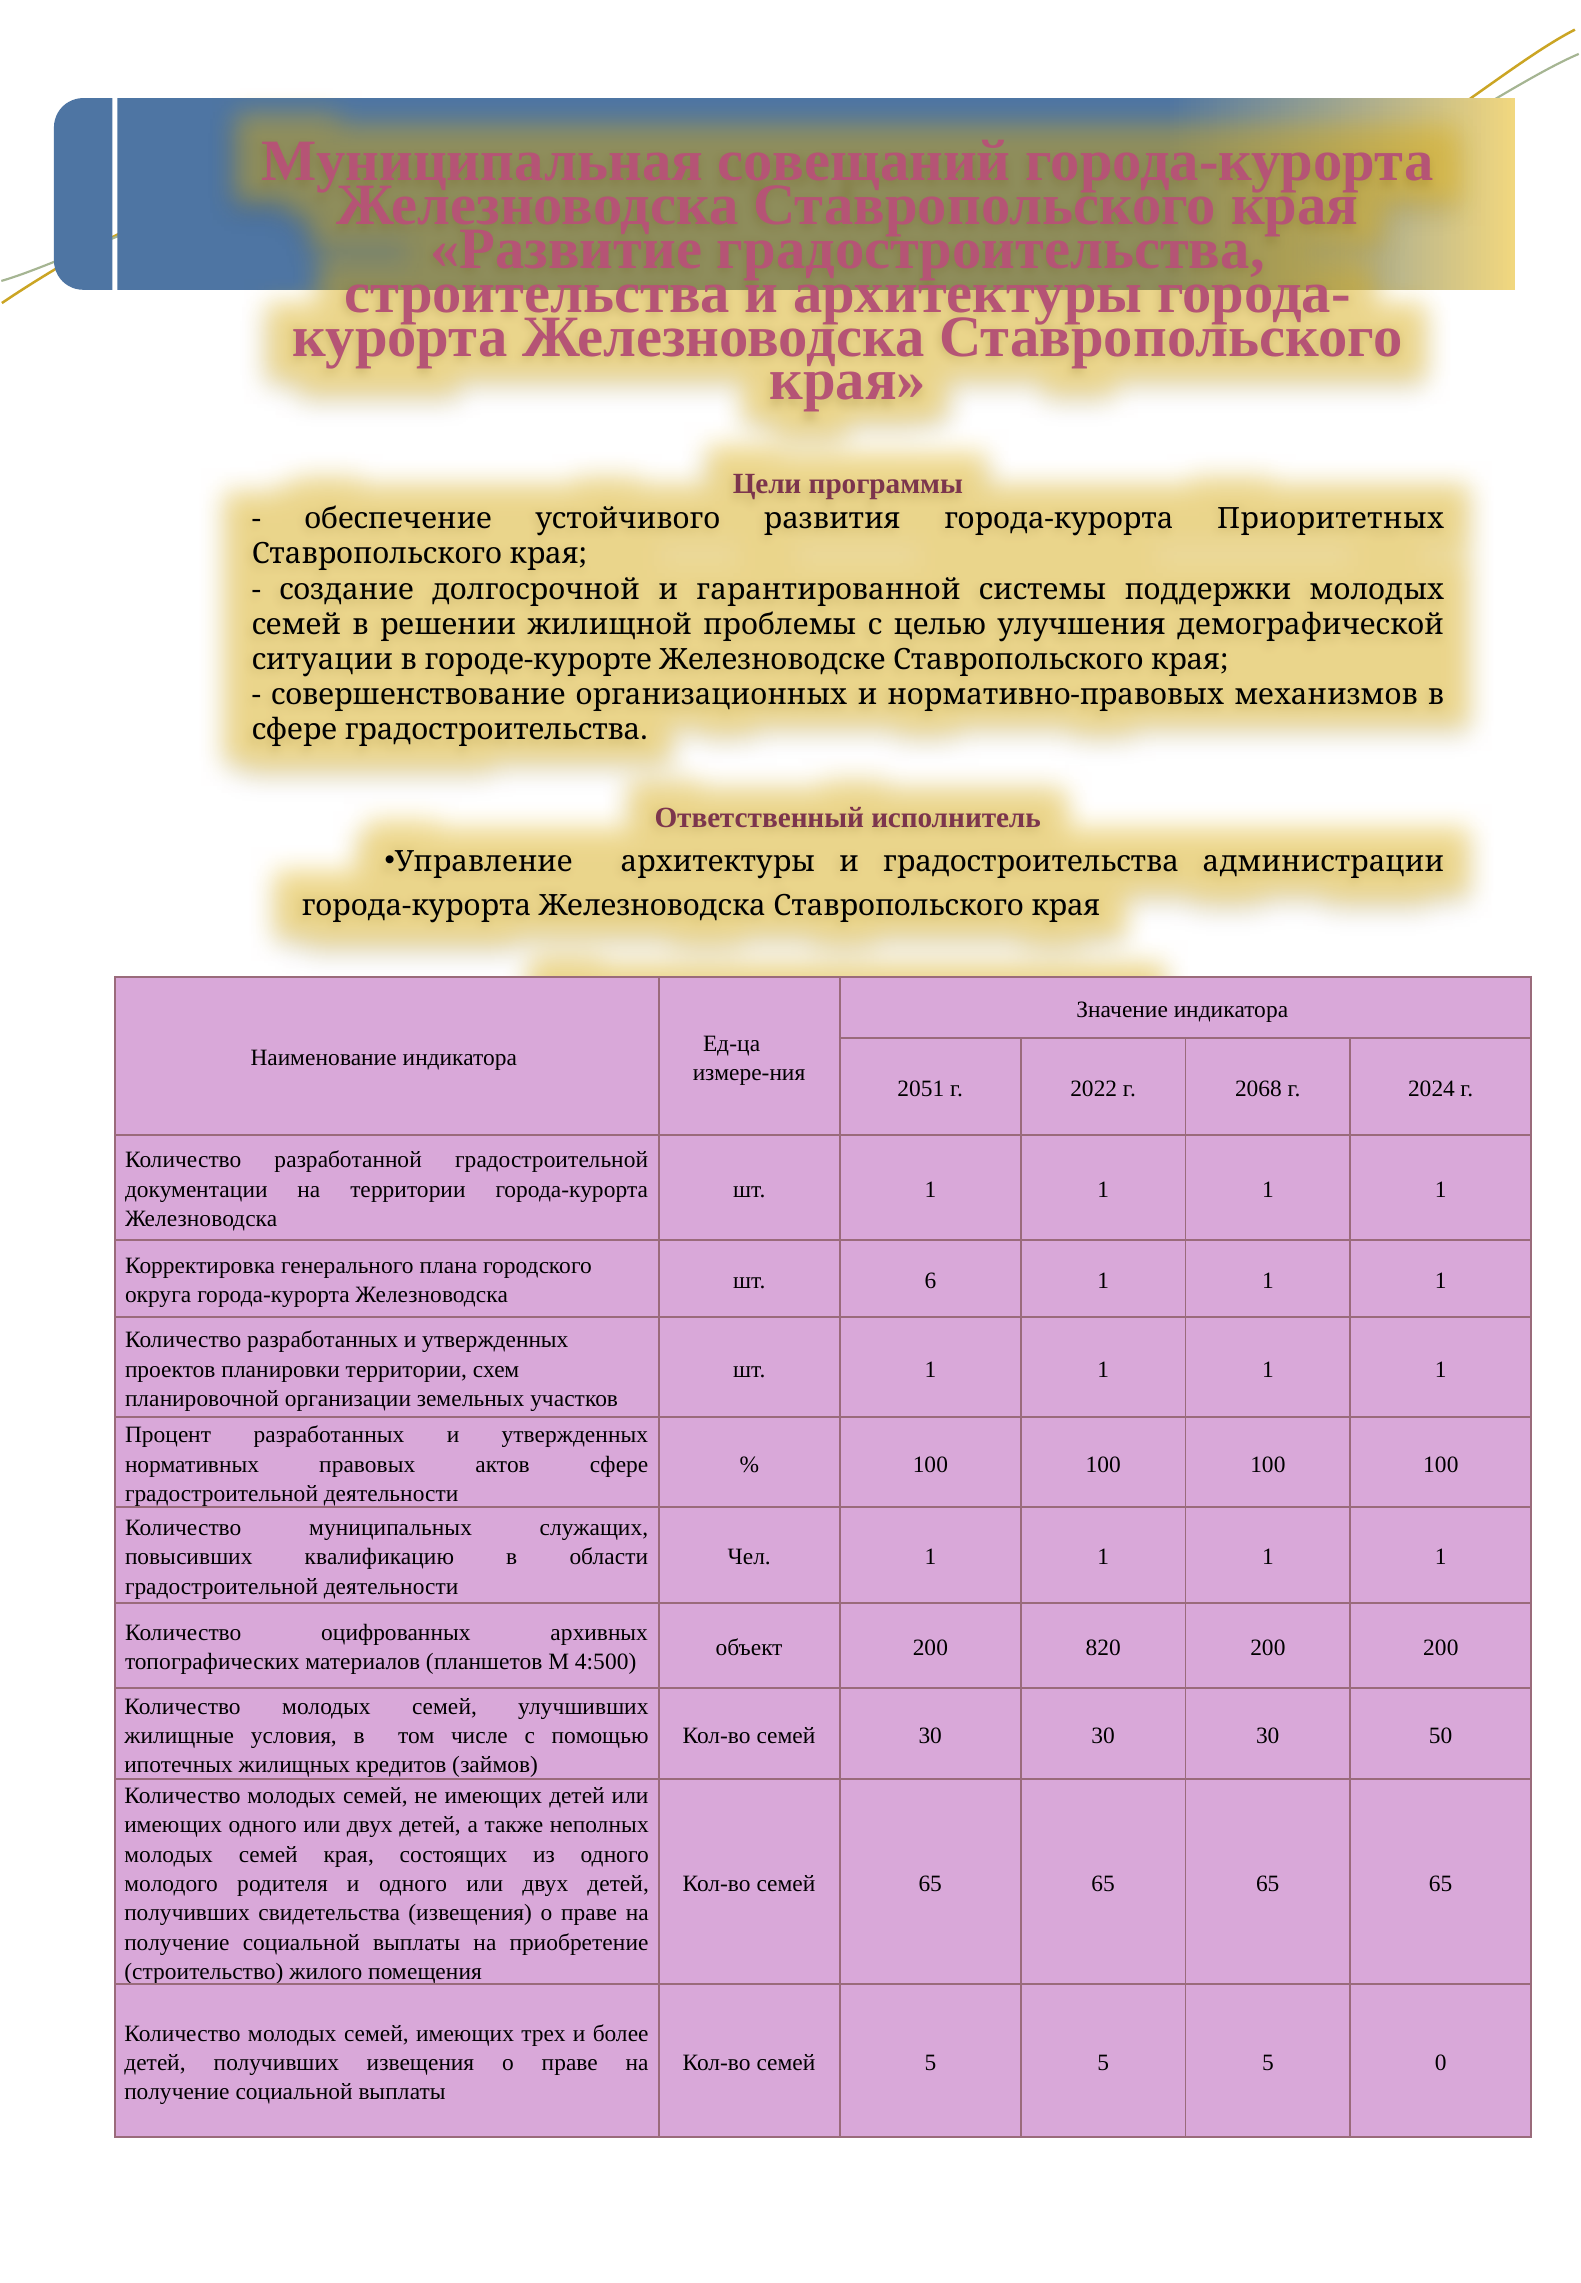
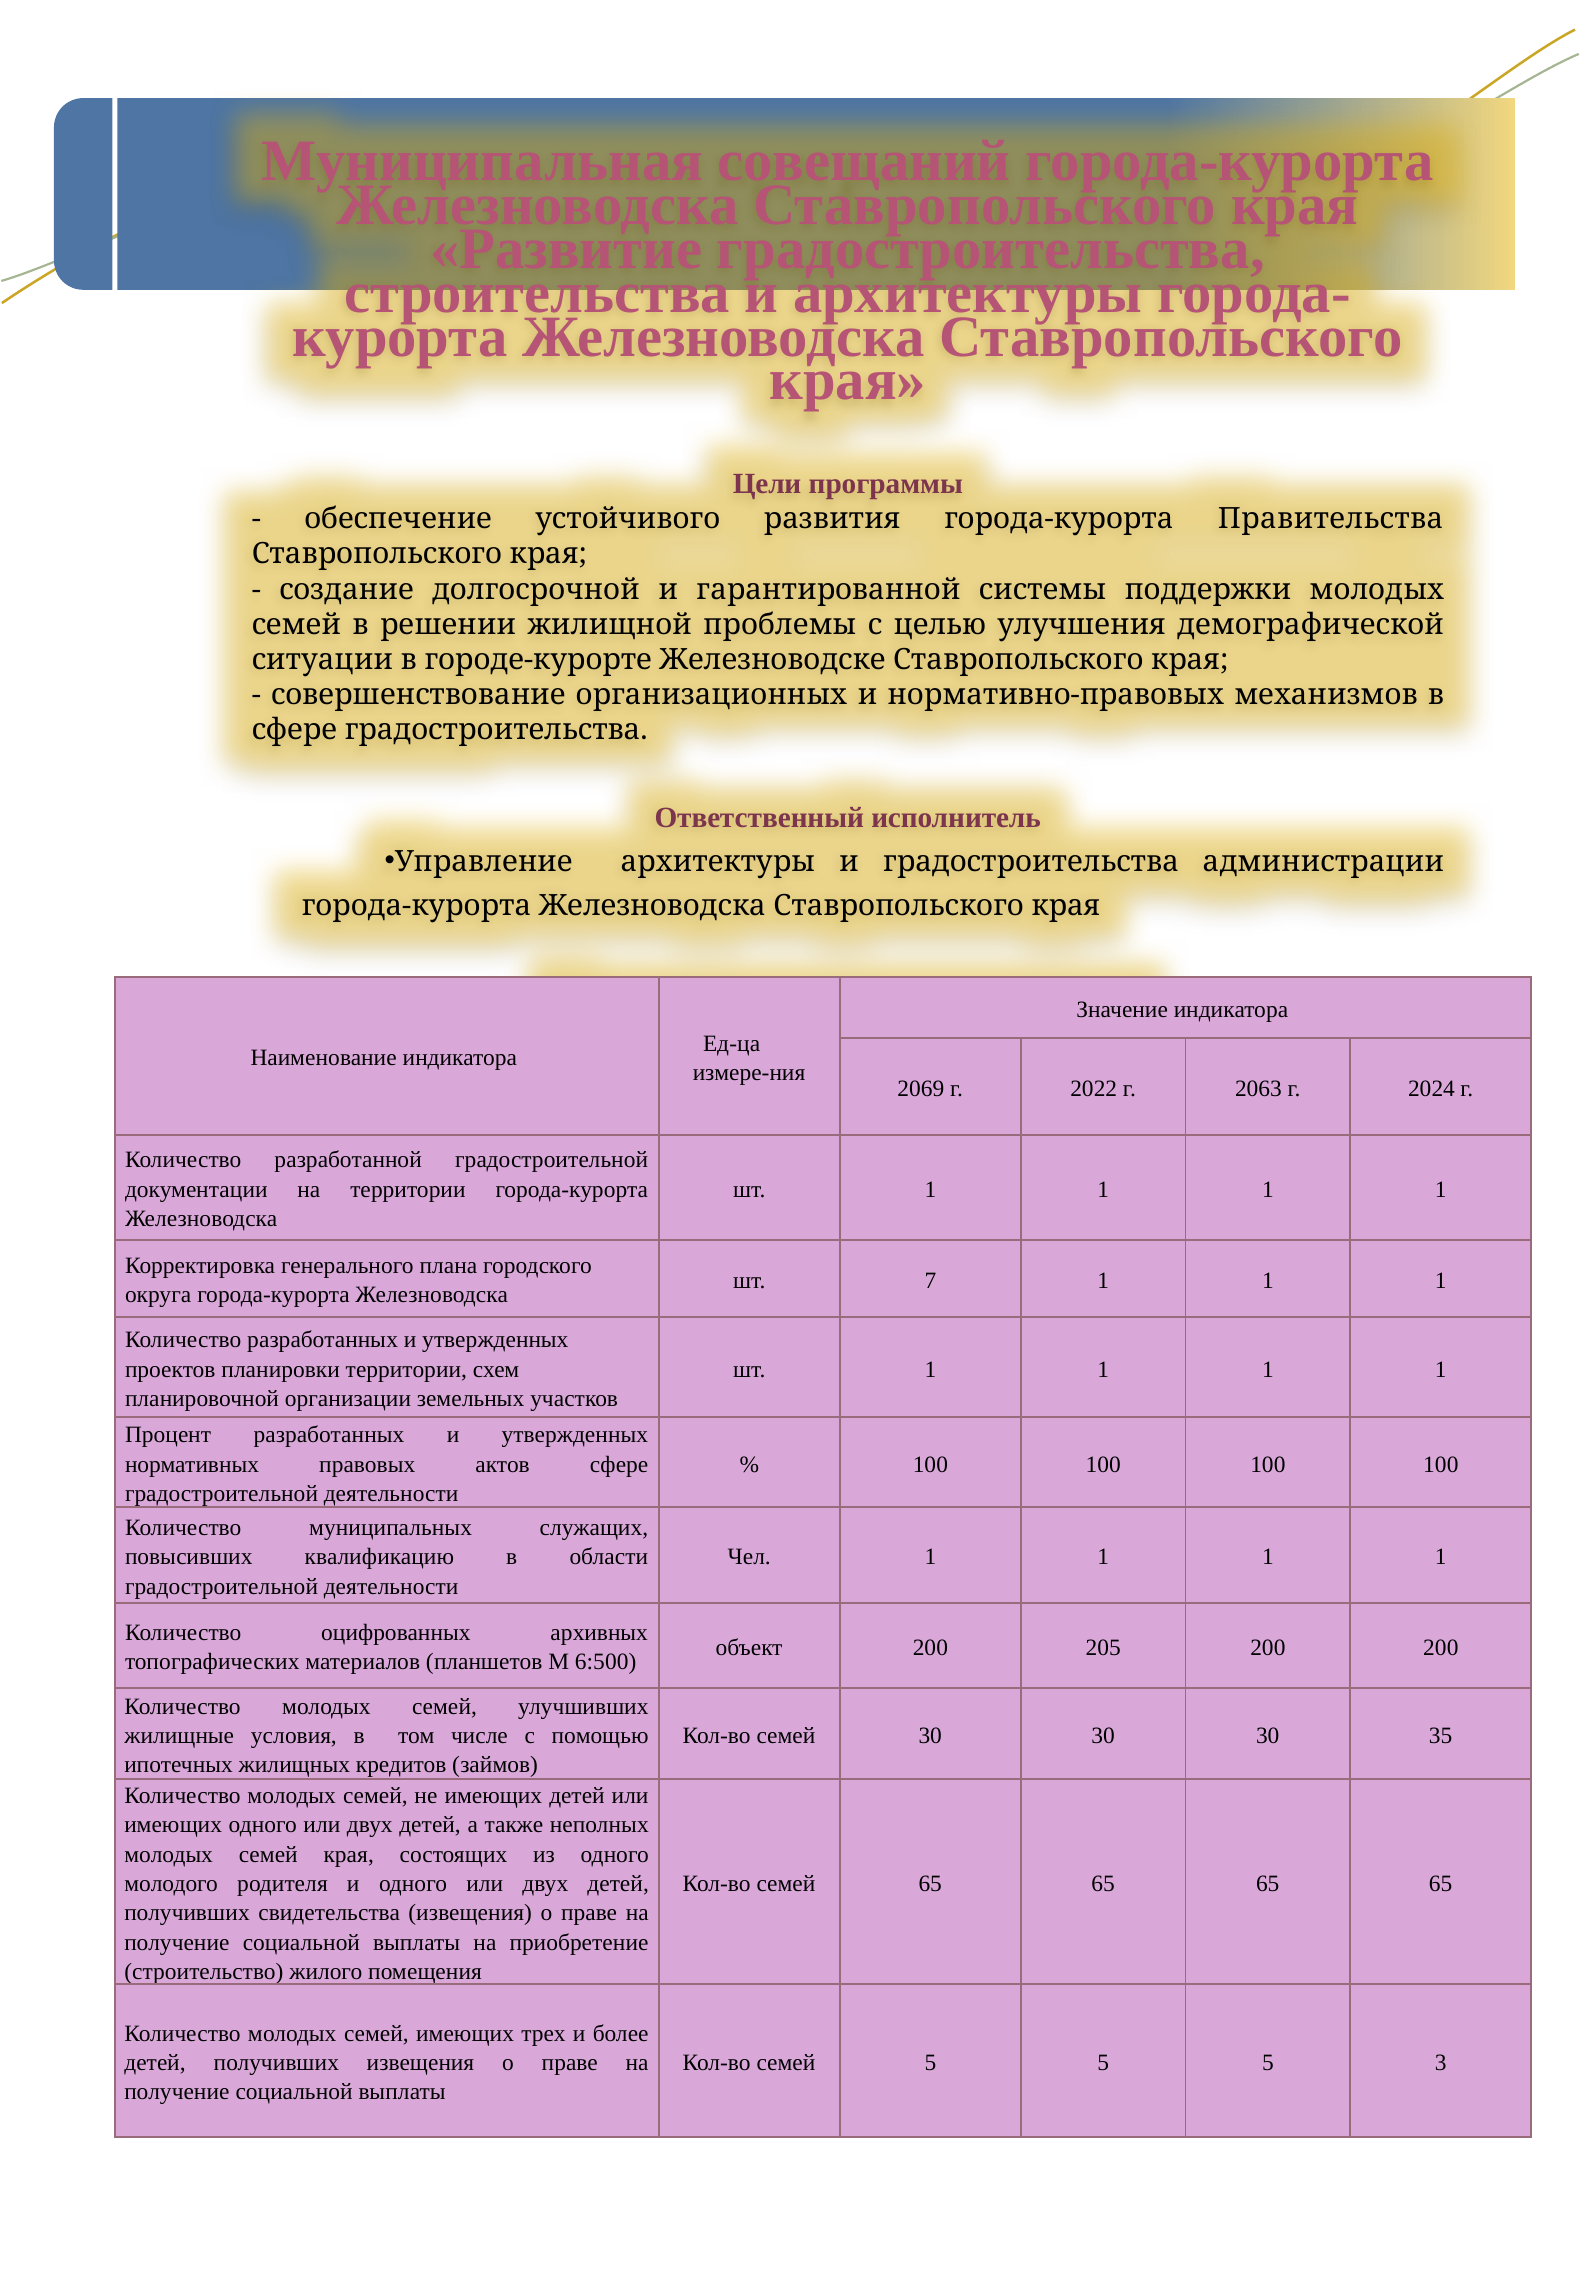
Приоритетных: Приоритетных -> Правительства (1331, 519)
2051: 2051 -> 2069 (921, 1089)
2068: 2068 -> 2063 (1258, 1089)
6: 6 -> 7 (930, 1281)
820: 820 -> 205 (1103, 1648)
4:500: 4:500 -> 6:500 (606, 1663)
50: 50 -> 35 (1441, 1736)
0: 0 -> 3 (1441, 2063)
